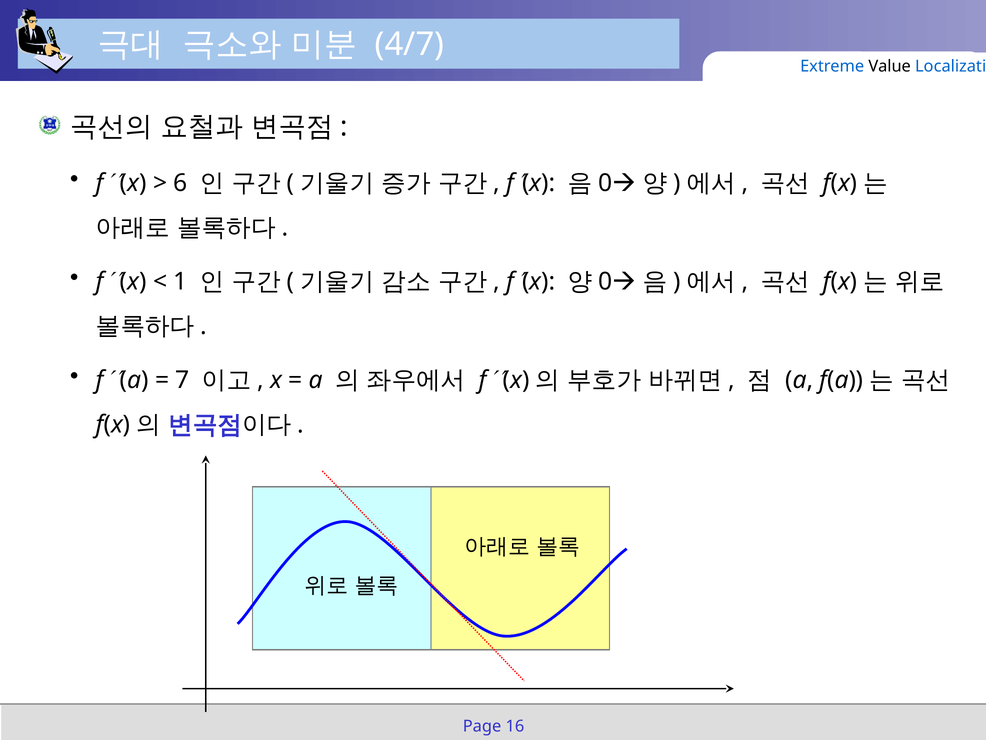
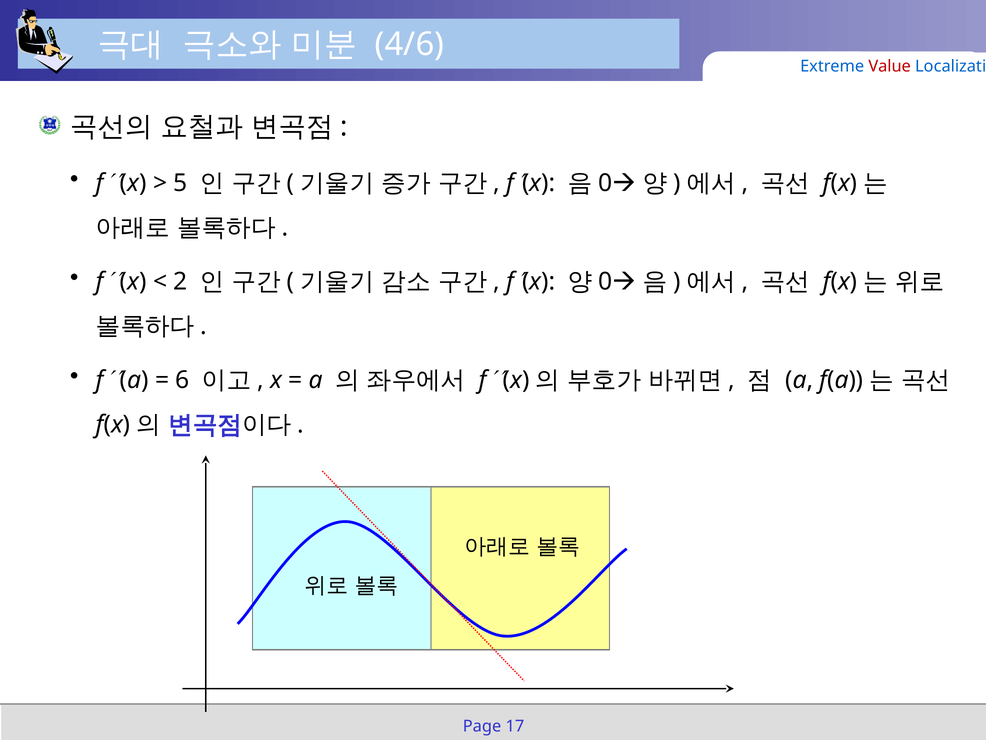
4/7: 4/7 -> 4/6 (409, 44)
Value colour: black -> red (890, 66)
6: 6 -> 5 (180, 183)
1: 1 -> 2 (180, 281)
7: 7 -> 6 (183, 380)
16: 16 -> 17 (515, 726)
